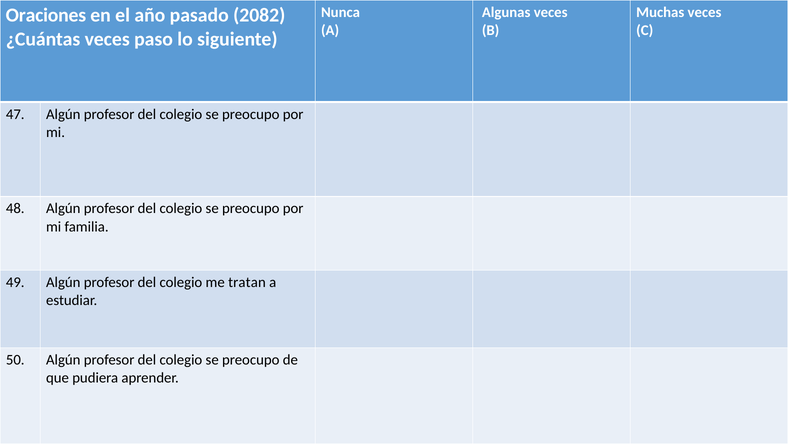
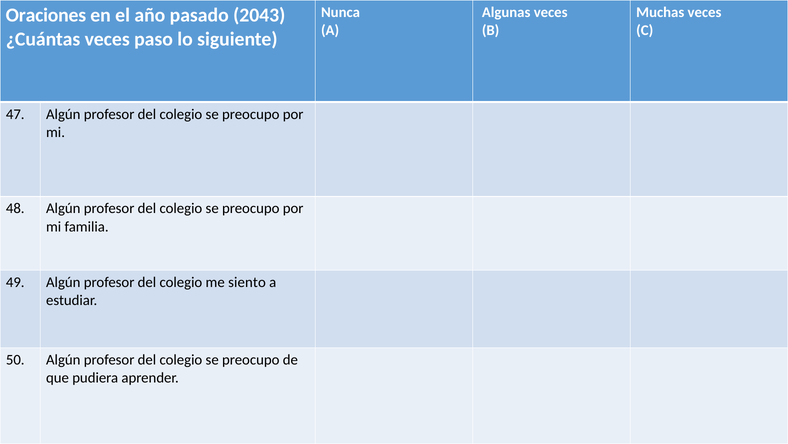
2082: 2082 -> 2043 (259, 15)
tratan: tratan -> siento (247, 282)
